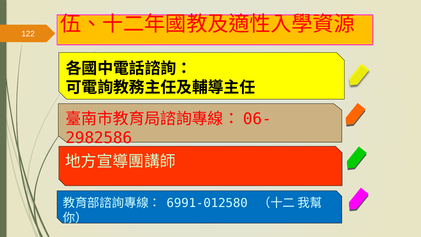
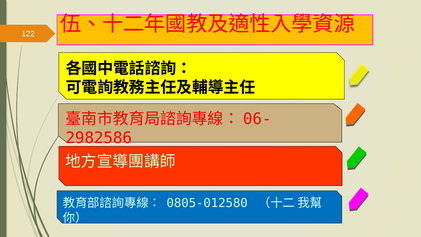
6991-012580: 6991-012580 -> 0805-012580 (207, 203)
